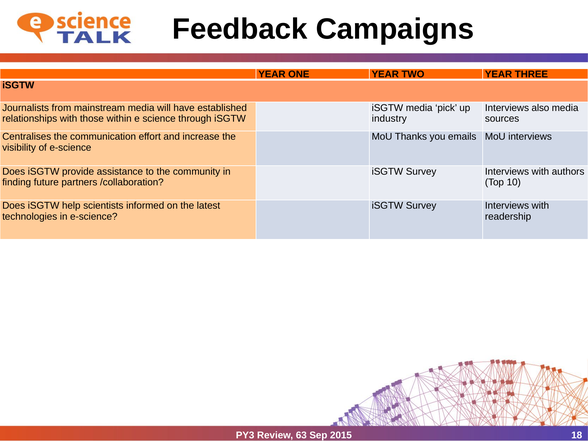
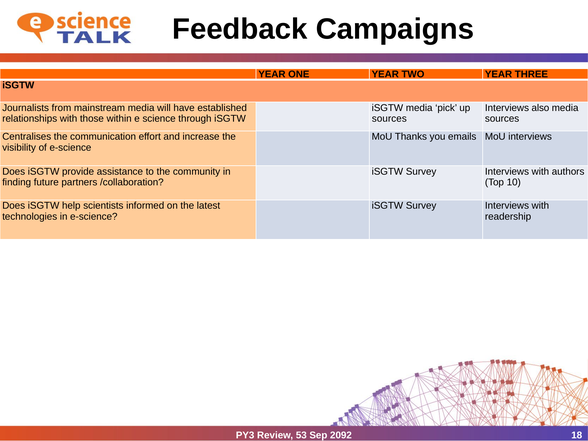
industry: industry -> sources (389, 119)
63: 63 -> 53 (301, 435)
2015: 2015 -> 2092 (341, 435)
